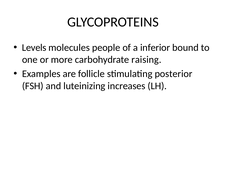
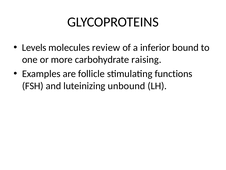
people: people -> review (106, 47)
posterior: posterior -> functions (174, 74)
increases: increases -> unbound (126, 86)
